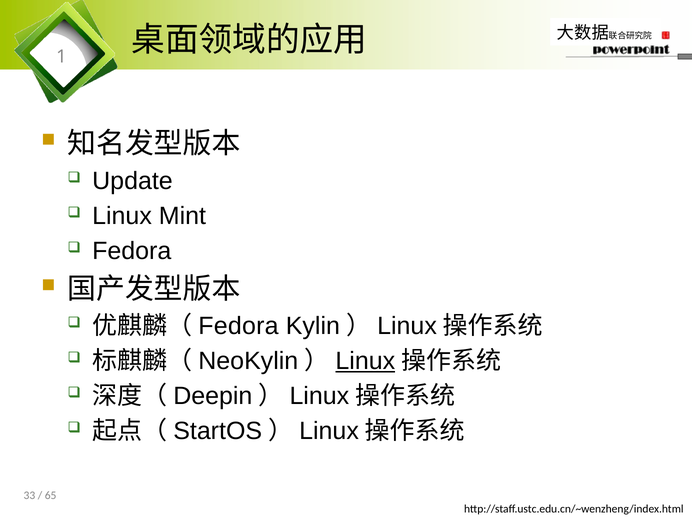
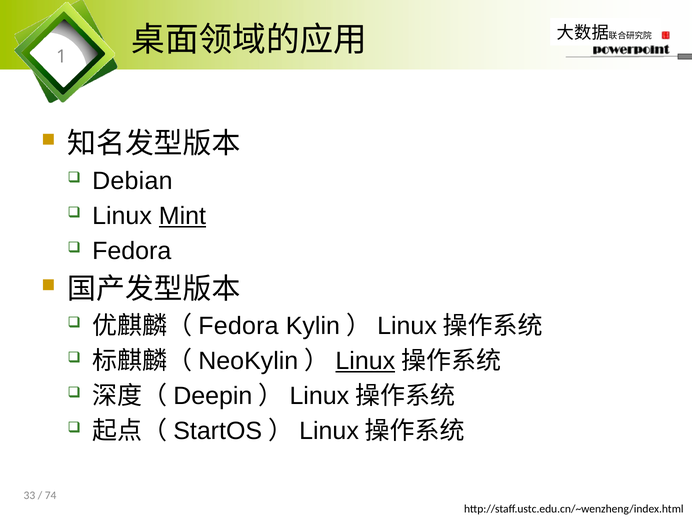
Update: Update -> Debian (132, 181)
Mint underline: none -> present (182, 216)
65: 65 -> 74 (51, 496)
